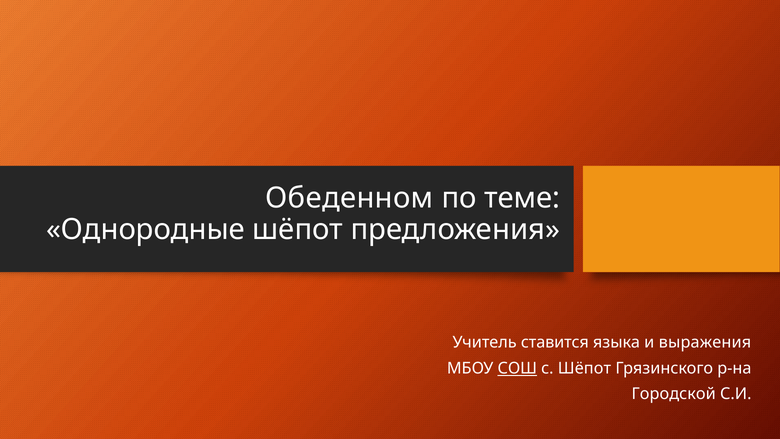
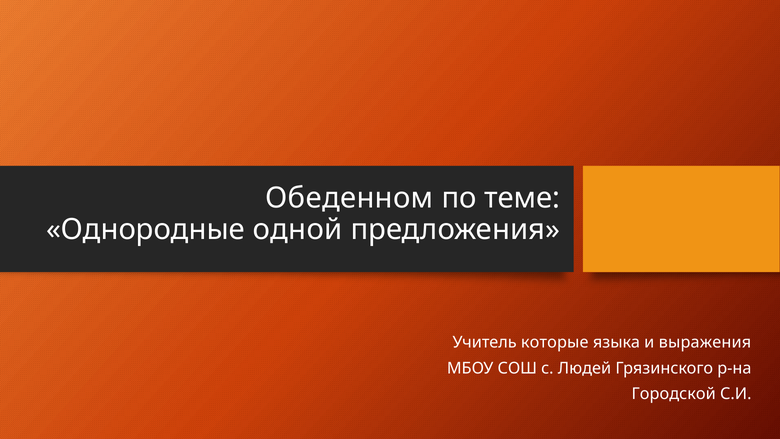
Однородные шёпот: шёпот -> одной (298, 229)
ставится: ставится -> которые (555, 342)
СОШ underline: present -> none (517, 368)
с Шёпот: Шёпот -> Людей (585, 368)
